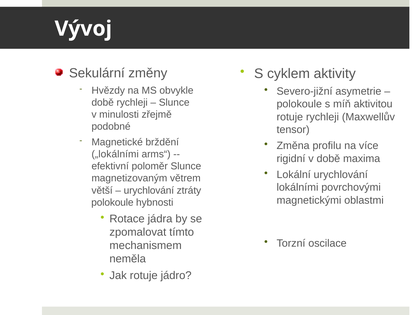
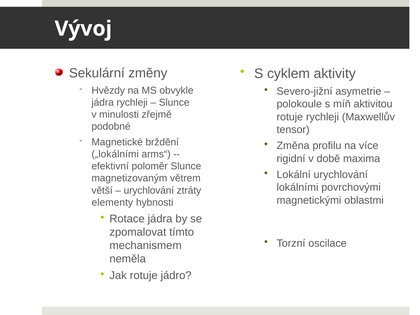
době: době -> jádra (103, 102)
polokoule: polokoule -> elementy (112, 202)
